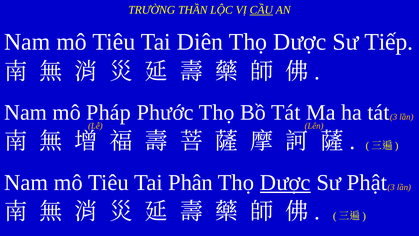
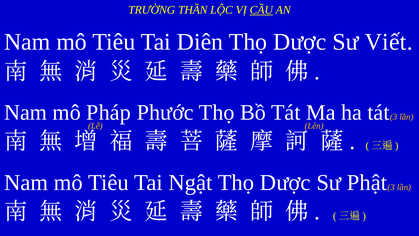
Tiếp: Tiếp -> Viết (389, 42)
Phân: Phân -> Ngật (191, 182)
Dược underline: present -> none (285, 182)
